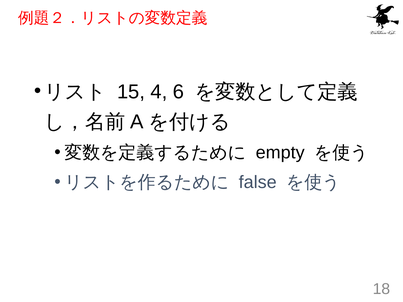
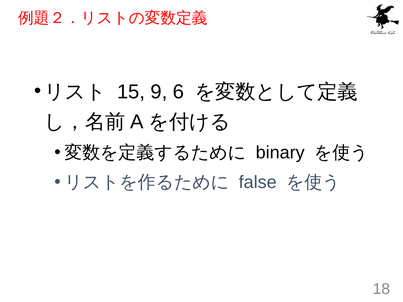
4: 4 -> 9 (159, 92)
empty: empty -> binary (280, 153)
